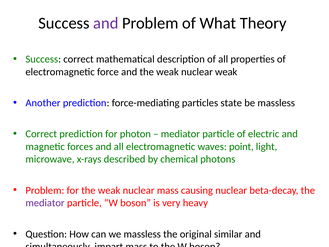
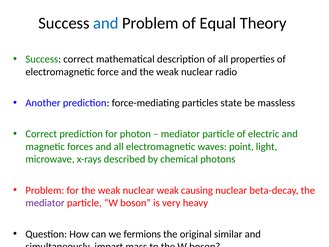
and colour: purple -> blue (106, 23)
What: What -> Equal (218, 23)
nuclear weak: weak -> radio (226, 72)
nuclear mass: mass -> weak (168, 190)
we massless: massless -> fermions (142, 234)
